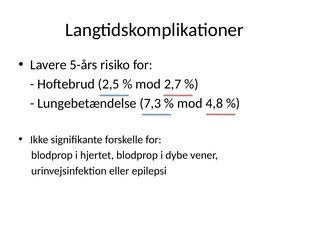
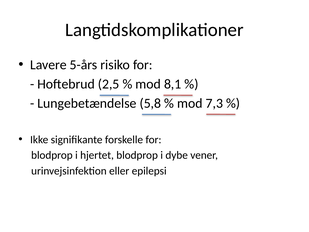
2,7: 2,7 -> 8,1 (173, 84)
7,3: 7,3 -> 5,8 (150, 103)
4,8: 4,8 -> 7,3 (214, 103)
